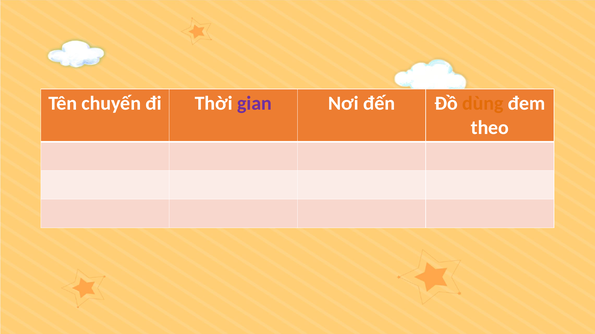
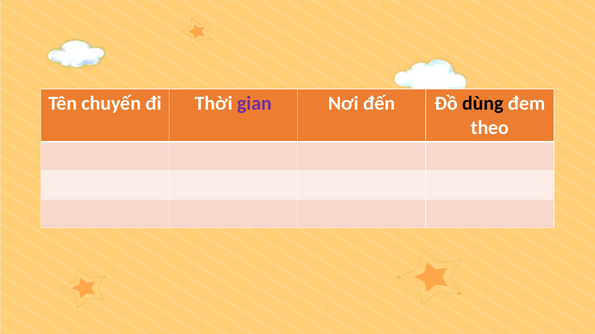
dùng colour: orange -> black (483, 104)
